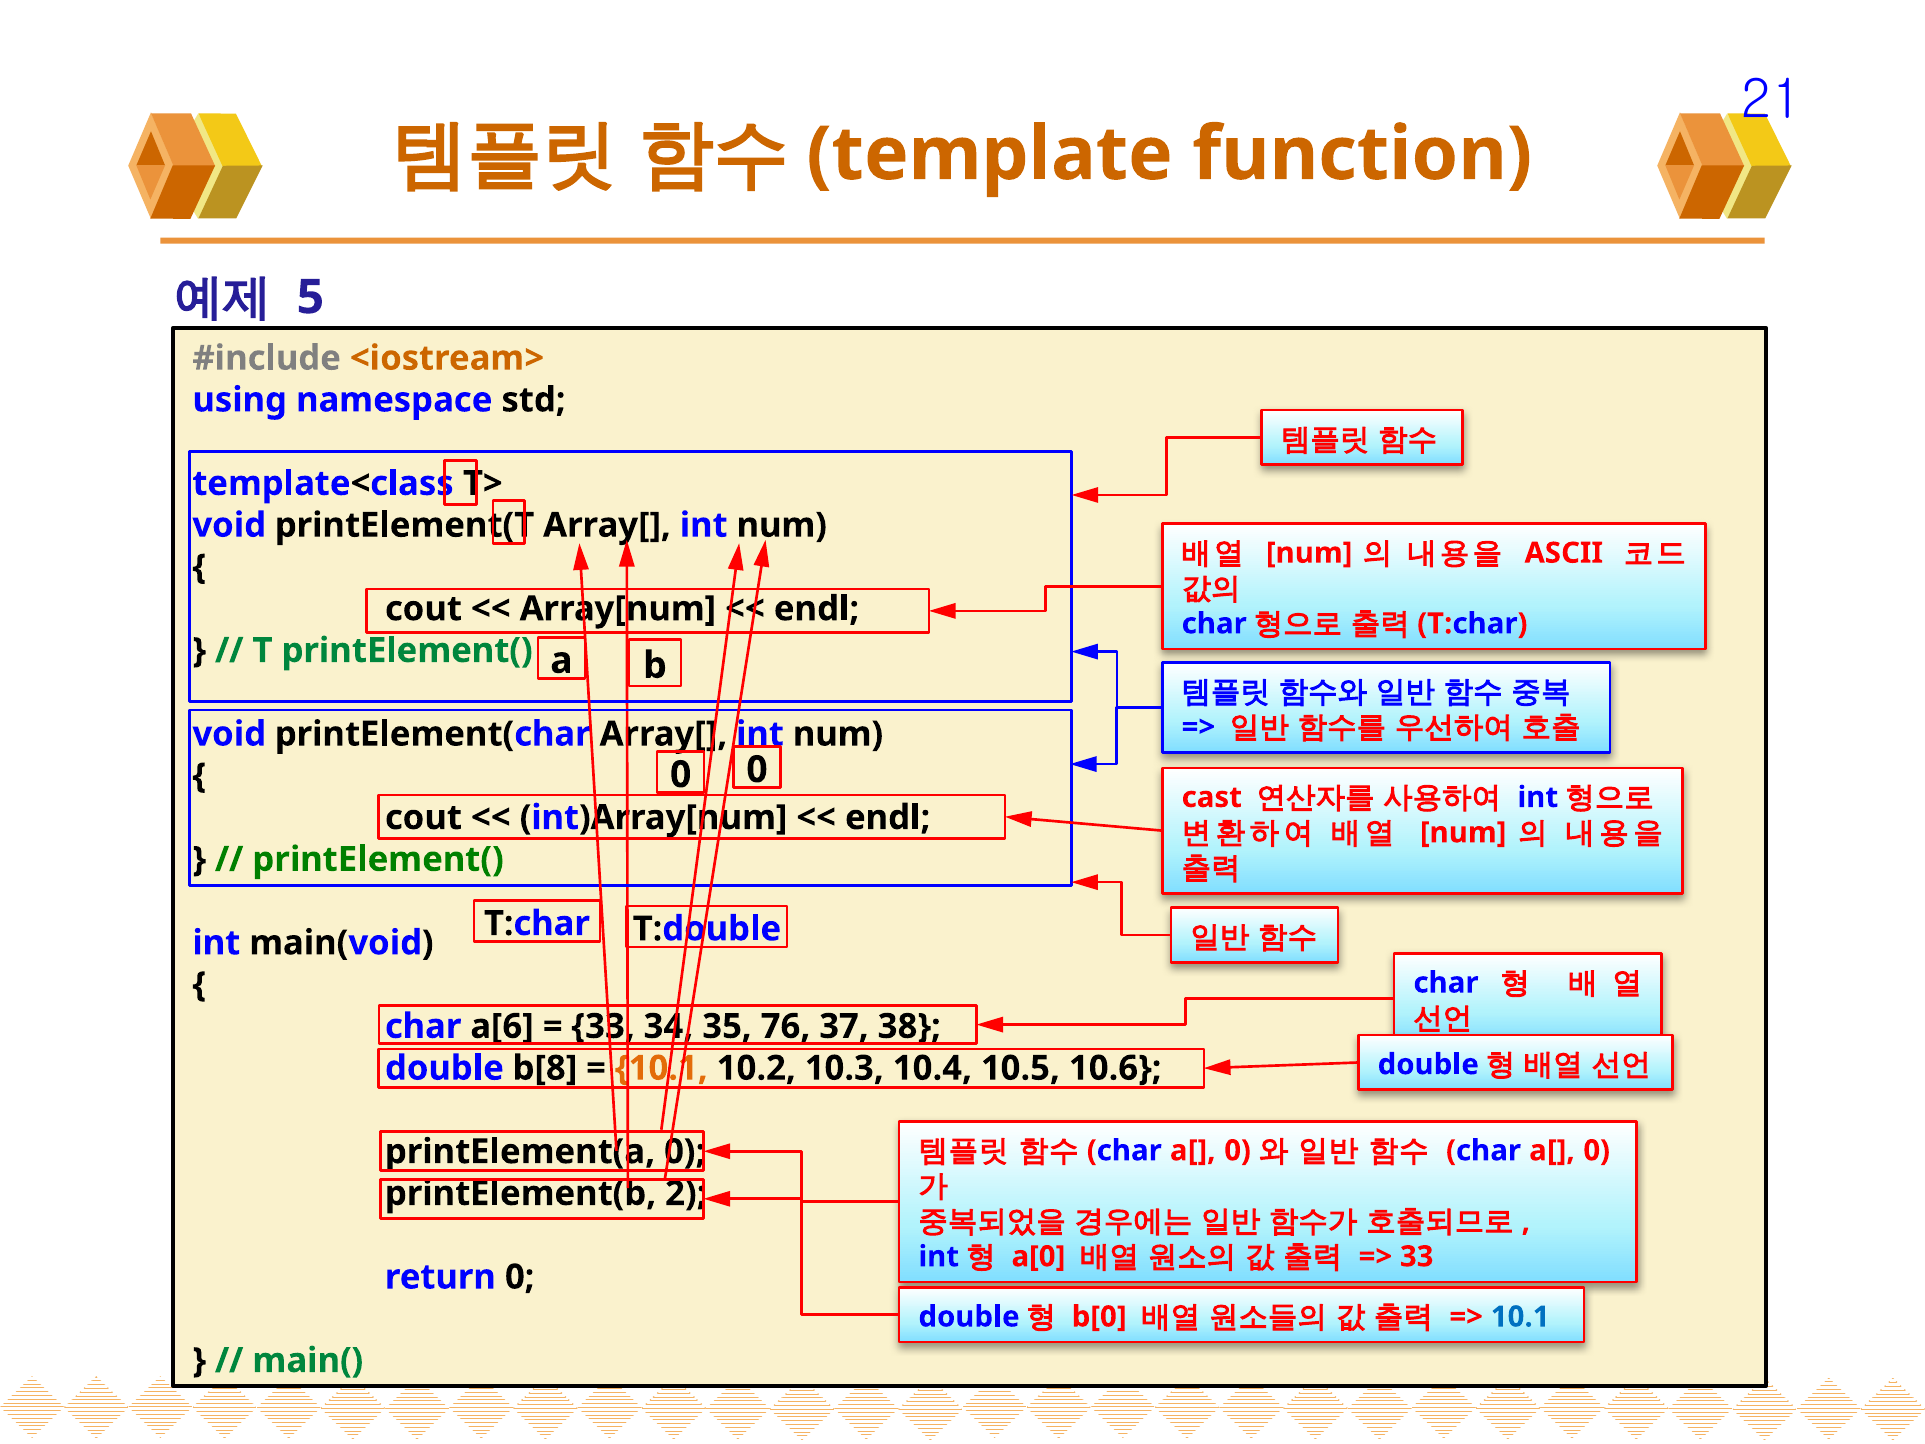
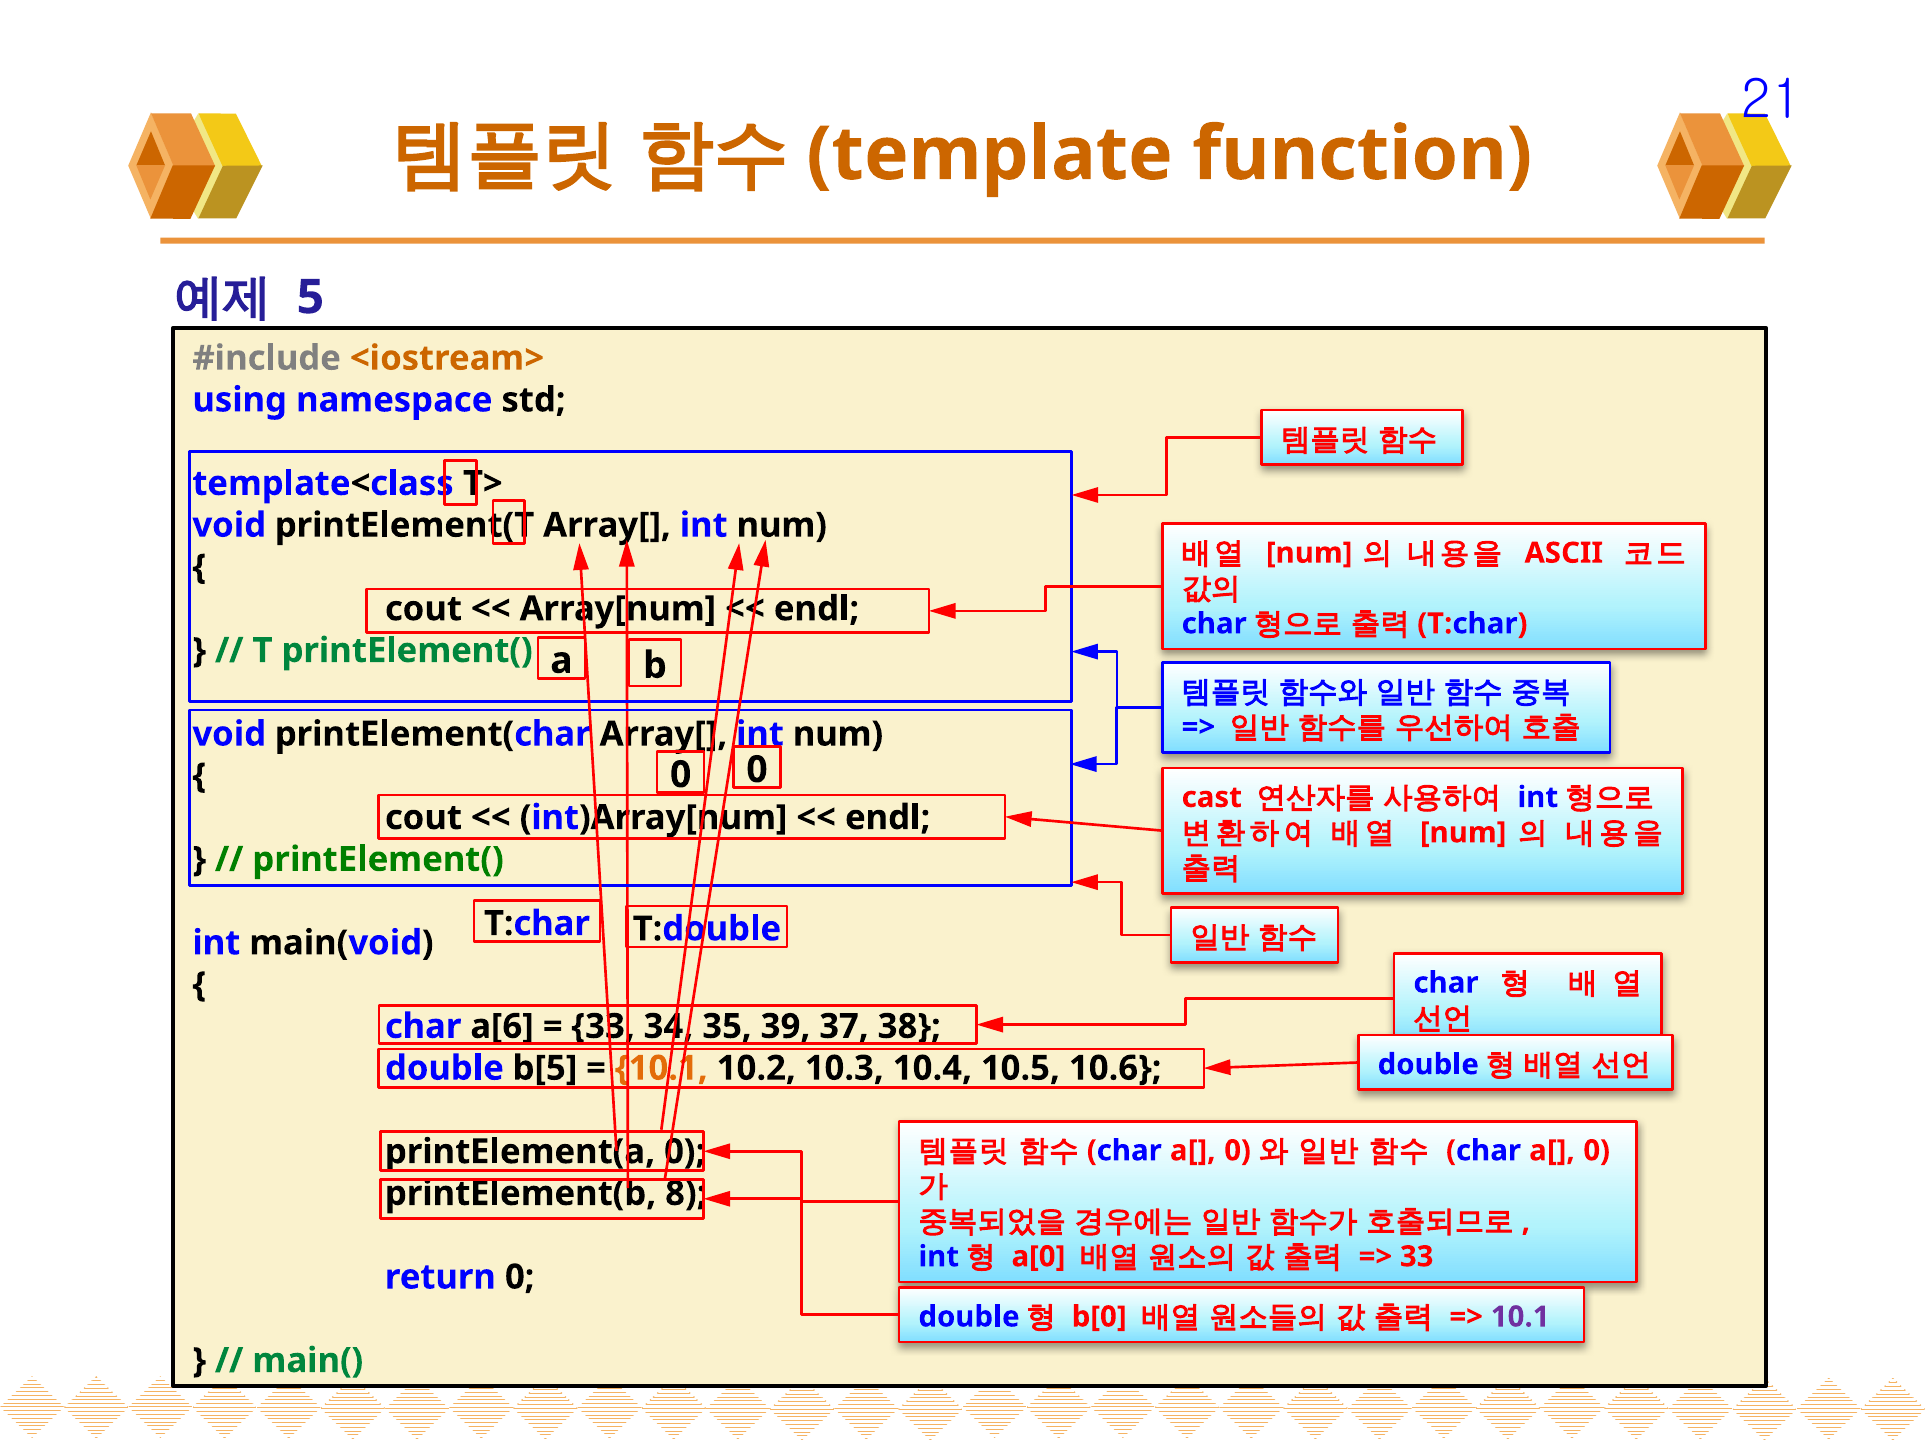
76: 76 -> 39 (785, 1026)
b[8: b[8 -> b[5 (545, 1068)
2: 2 -> 8 (686, 1193)
10.1 colour: blue -> purple (1520, 1317)
